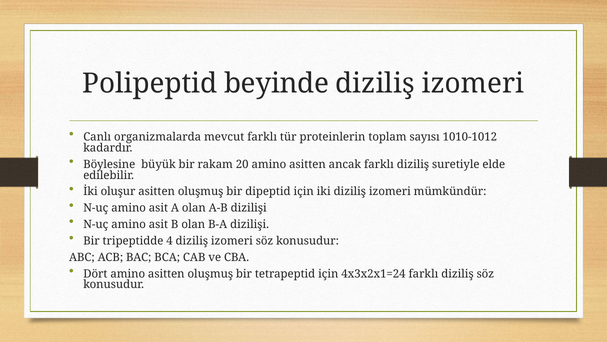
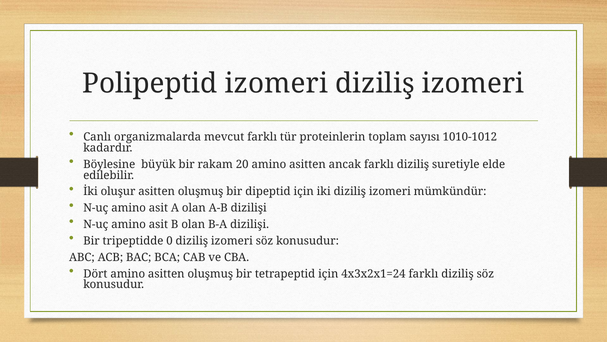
Polipeptid beyinde: beyinde -> izomeri (276, 83)
4: 4 -> 0 (169, 241)
